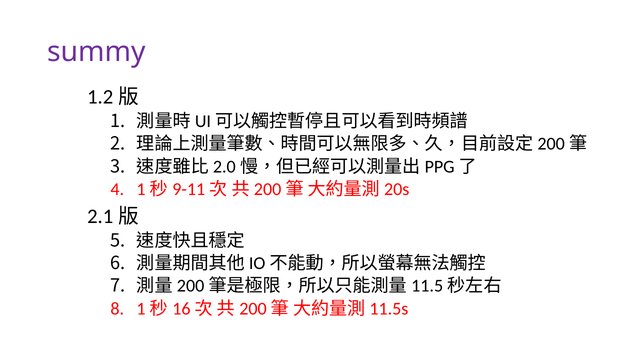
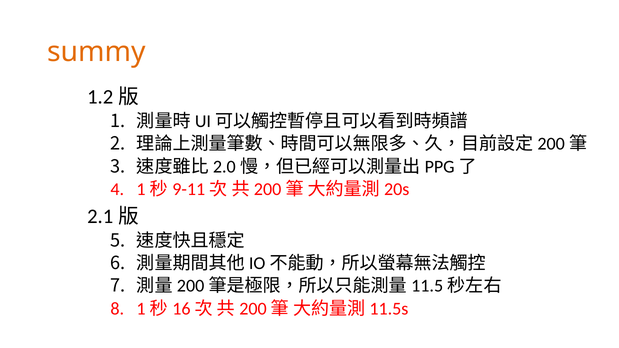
summy colour: purple -> orange (96, 52)
